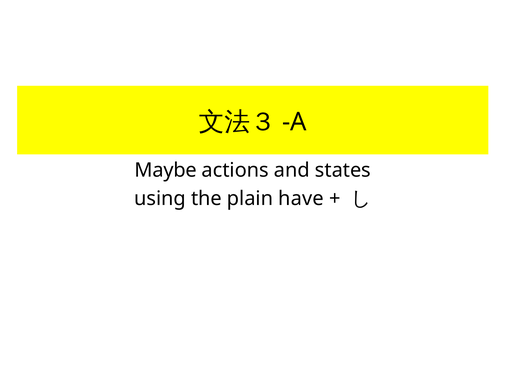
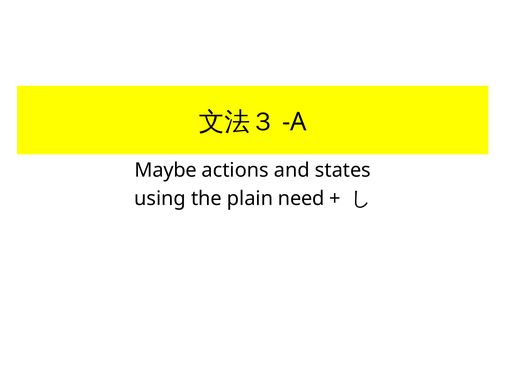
have: have -> need (301, 198)
